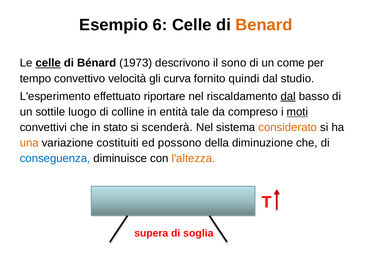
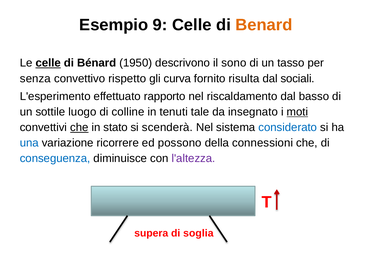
6: 6 -> 9 (160, 25)
1973: 1973 -> 1950 (136, 63)
come: come -> tasso (291, 63)
tempo: tempo -> senza (35, 79)
velocità: velocità -> rispetto (127, 79)
quindi: quindi -> risulta (244, 79)
studio: studio -> sociali (298, 79)
riportare: riportare -> rapporto (165, 96)
dal underline: present -> none (288, 96)
entità: entità -> tenuti (174, 112)
compreso: compreso -> insegnato (253, 112)
che underline: none -> present (79, 127)
considerato colour: orange -> blue (288, 127)
una colour: orange -> blue (29, 143)
costituiti: costituiti -> ricorrere (118, 143)
diminuzione: diminuzione -> connessioni (263, 143)
l'altezza colour: orange -> purple (193, 158)
